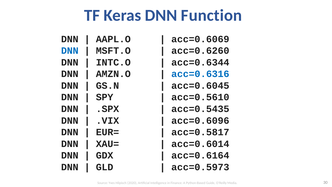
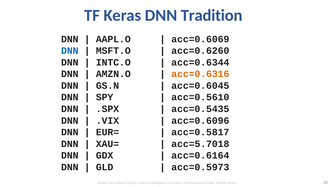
Function: Function -> Tradition (212, 15)
acc=0.6316 colour: blue -> orange (200, 74)
acc=0.6014: acc=0.6014 -> acc=5.7018 (200, 144)
